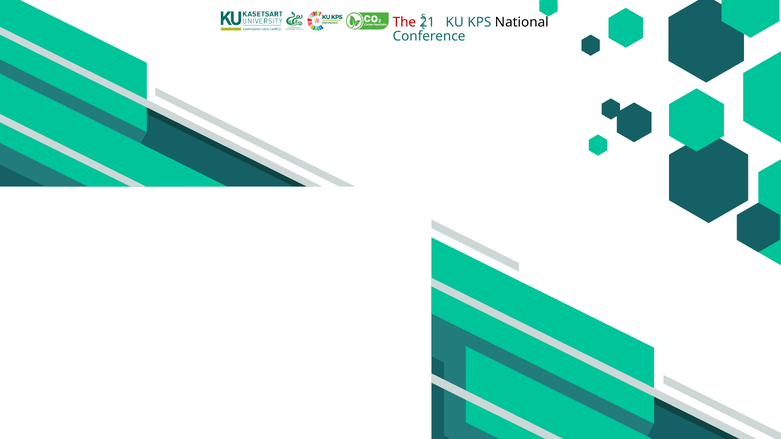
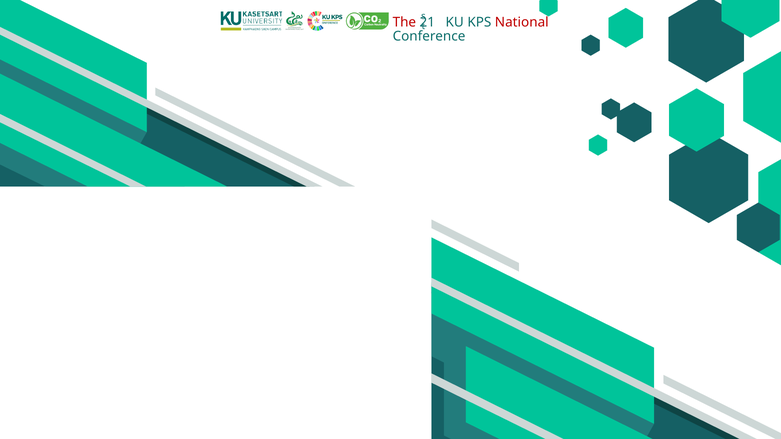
National colour: black -> red (522, 22)
